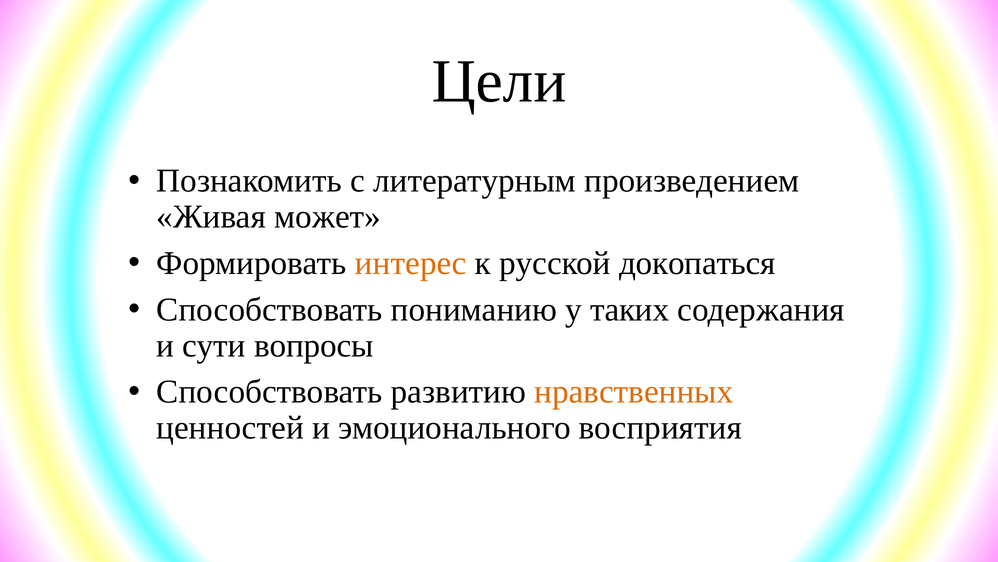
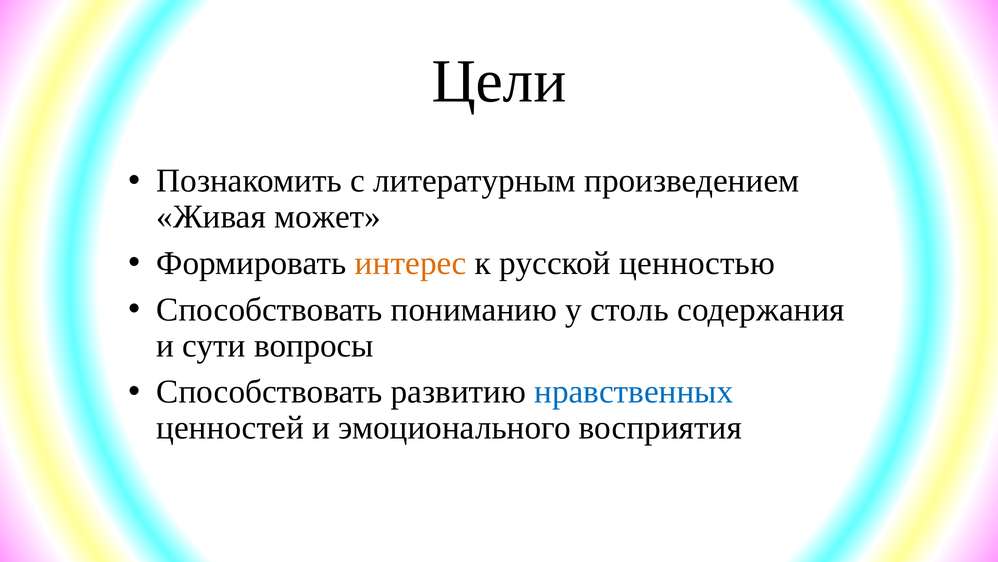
докопаться: докопаться -> ценностью (697, 263)
таких: таких -> столь (629, 309)
нравственных colour: orange -> blue (634, 392)
